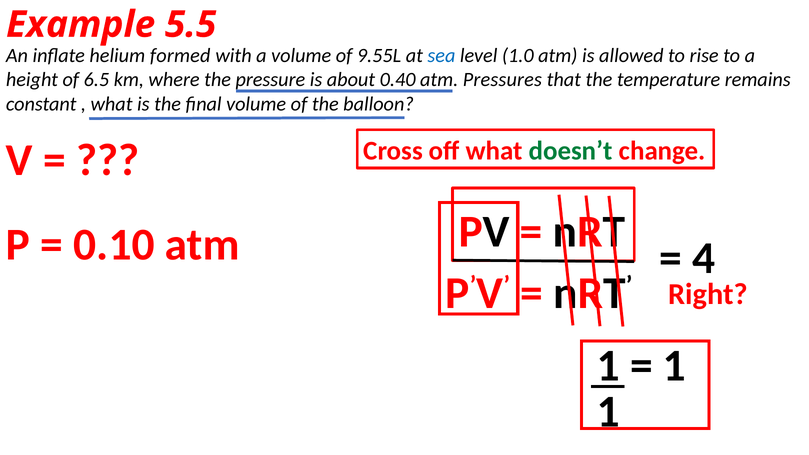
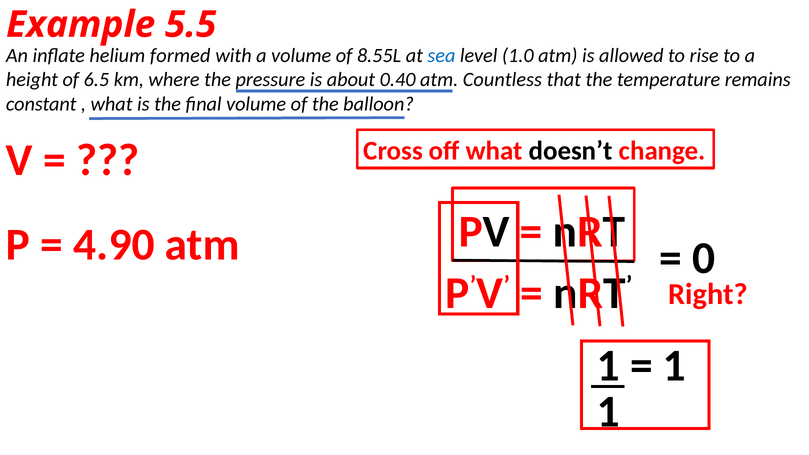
9.55L: 9.55L -> 8.55L (379, 55)
Pressures: Pressures -> Countless (502, 80)
doesn’t colour: green -> black (571, 151)
0.10: 0.10 -> 4.90 (114, 245)
4: 4 -> 0 (704, 258)
